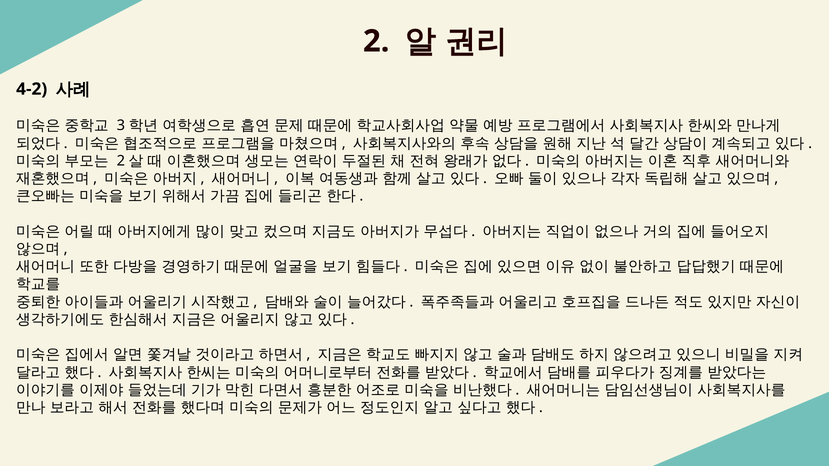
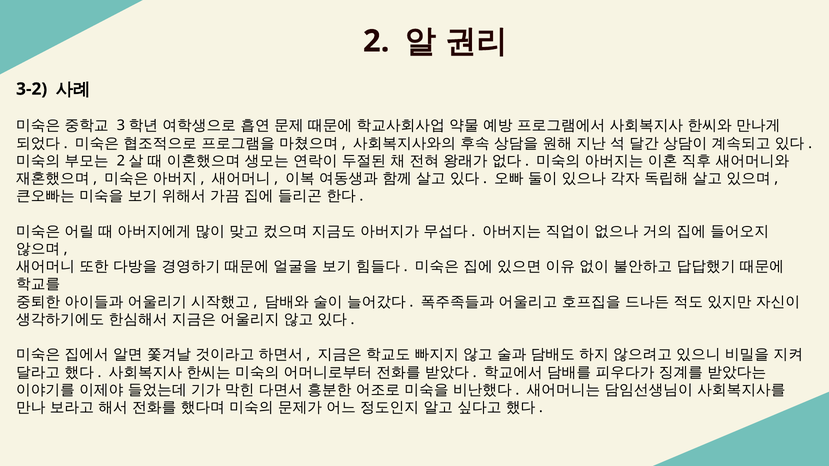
4-2: 4-2 -> 3-2 (32, 89)
